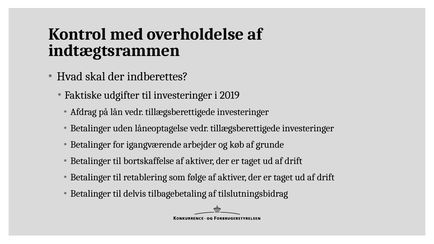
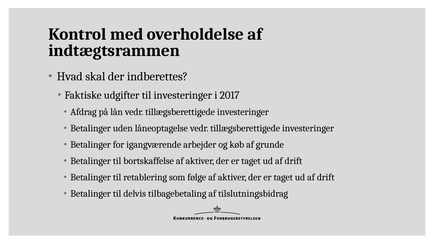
2019: 2019 -> 2017 (230, 95)
